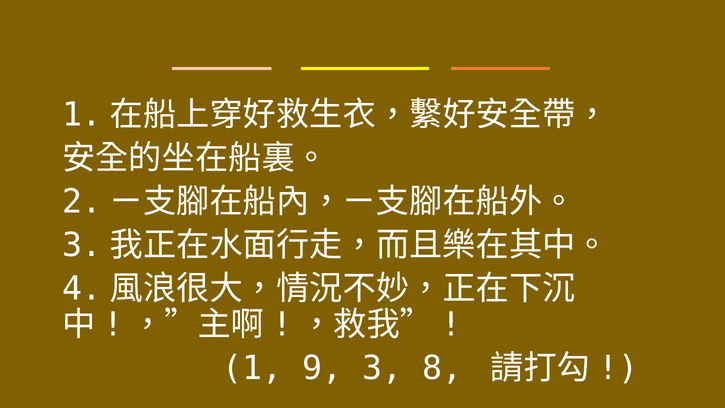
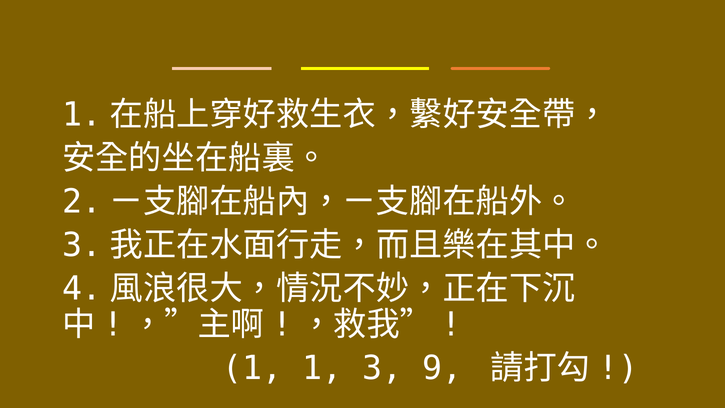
1 9: 9 -> 1 (322, 368)
8: 8 -> 9 (442, 368)
